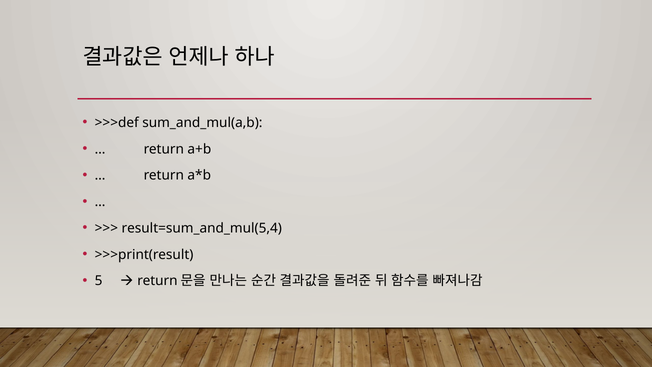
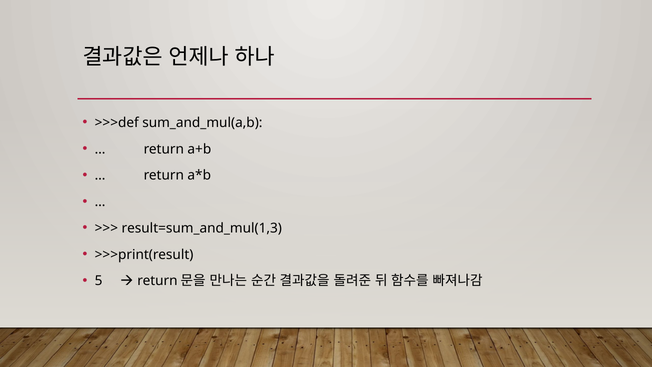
result=sum_and_mul(5,4: result=sum_and_mul(5,4 -> result=sum_and_mul(1,3 (202, 228)
